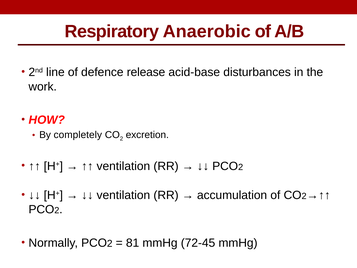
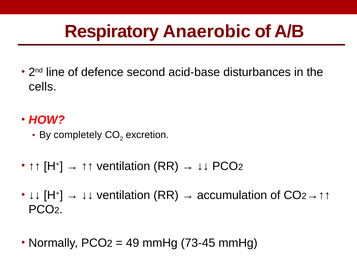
release: release -> second (146, 72)
work: work -> cells (43, 87)
81: 81 -> 49 (133, 243)
72-45: 72-45 -> 73-45 (198, 243)
